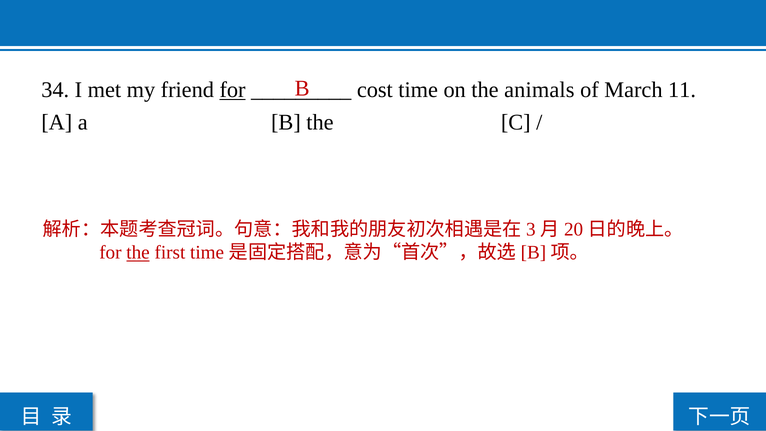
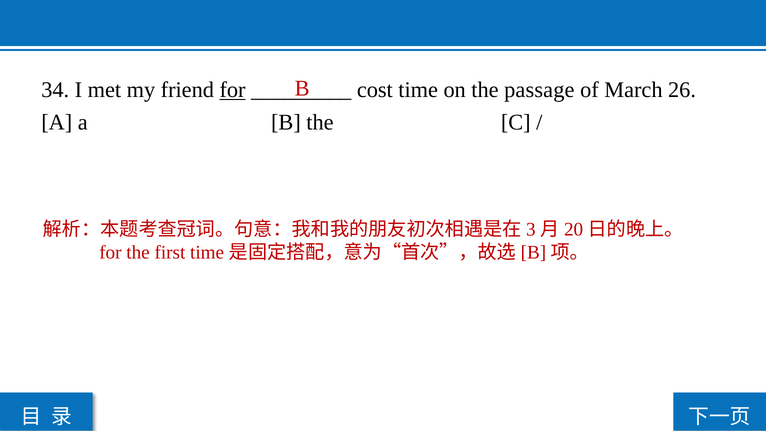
animals: animals -> passage (539, 90)
11: 11 -> 26 (682, 90)
the underline: present -> none (138, 253)
